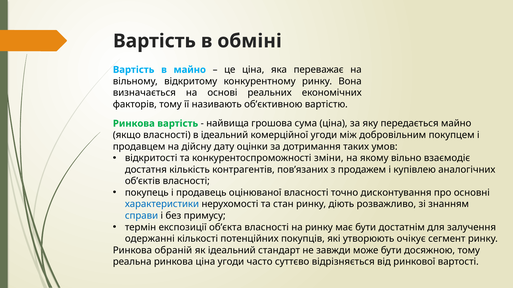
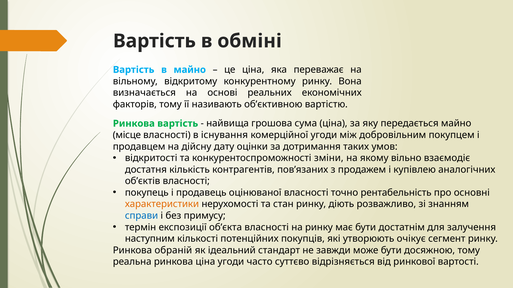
якщо: якщо -> місце (127, 135)
в ідеальний: ідеальний -> існування (224, 135)
дисконтування: дисконтування -> рентабельність (396, 193)
характеристики colour: blue -> orange (162, 205)
одержанні: одержанні -> наступним (150, 239)
